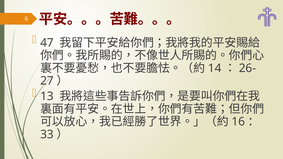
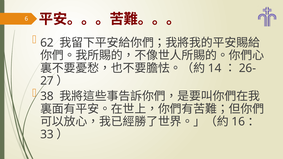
47: 47 -> 62 (47, 43)
13: 13 -> 38 (47, 96)
